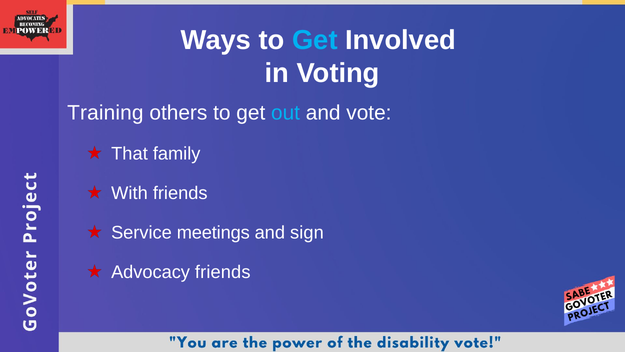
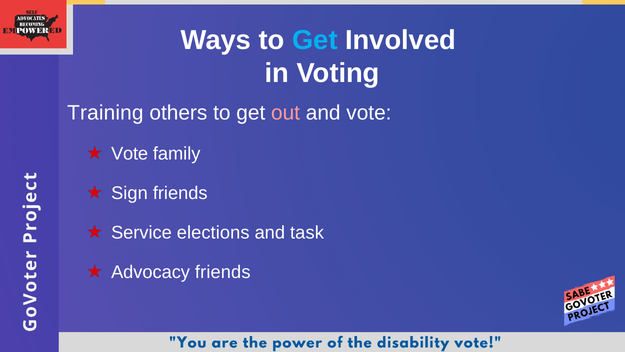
out colour: light blue -> pink (286, 113)
That: That -> Vote (130, 153)
With: With -> Sign (129, 193)
meetings: meetings -> elections (213, 232)
sign: sign -> task (307, 232)
